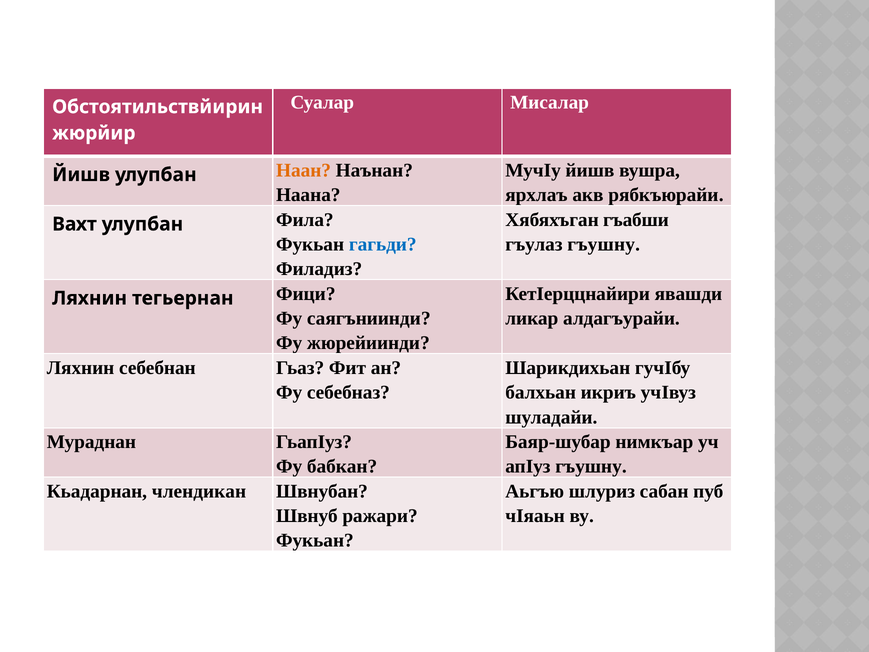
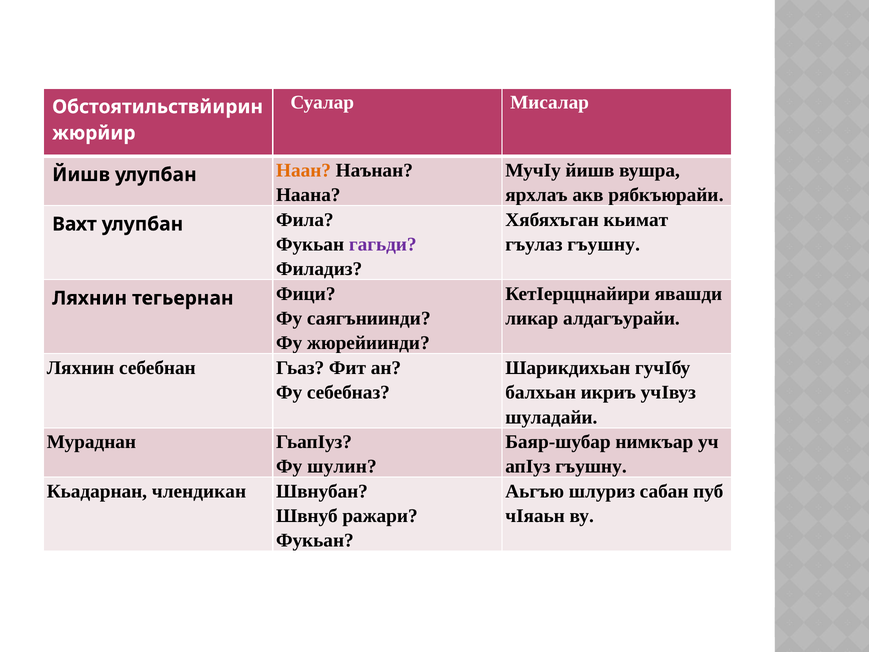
гъабши: гъабши -> кьимат (636, 220)
гагьди colour: blue -> purple (383, 244)
бабкан: бабкан -> шулин (342, 466)
